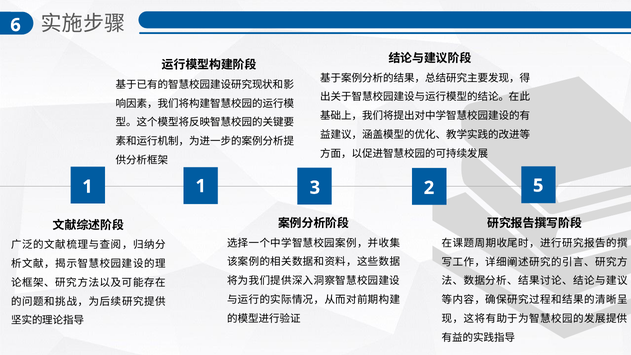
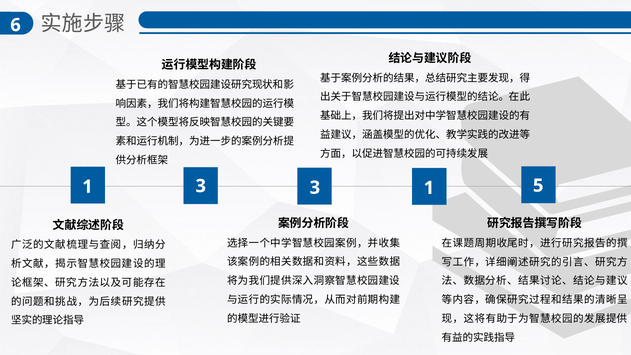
1 1: 1 -> 3 (201, 186)
3 2: 2 -> 1 (429, 188)
